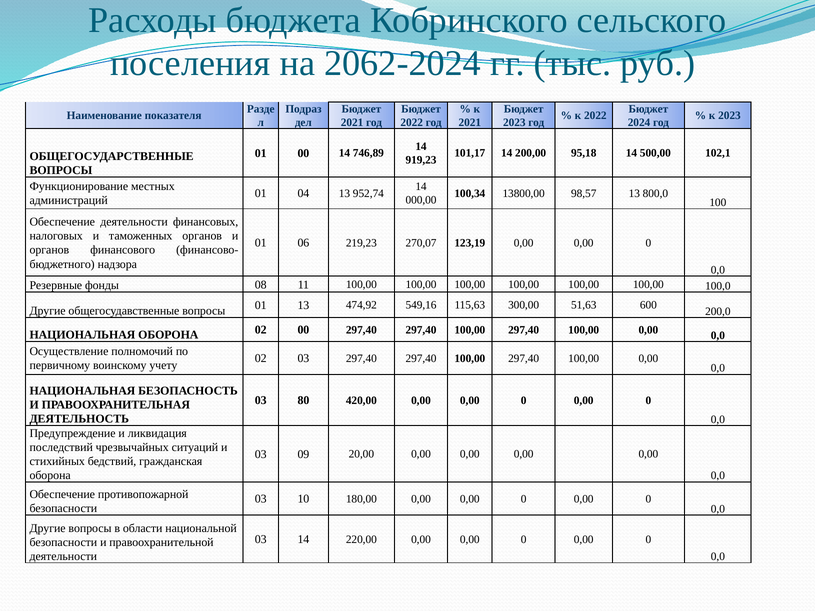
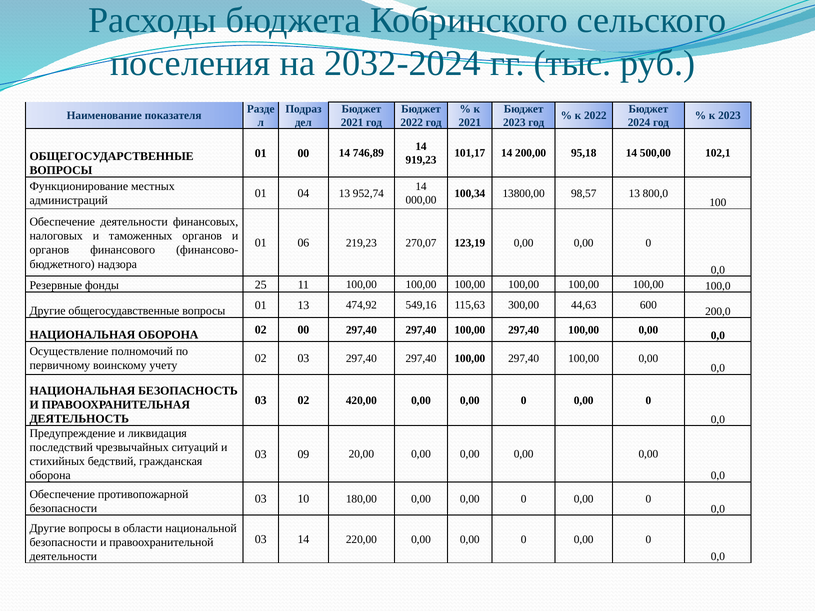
2062-2024: 2062-2024 -> 2032-2024 (403, 64)
08: 08 -> 25 (261, 285)
51,63: 51,63 -> 44,63 (584, 305)
03 80: 80 -> 02 (303, 401)
